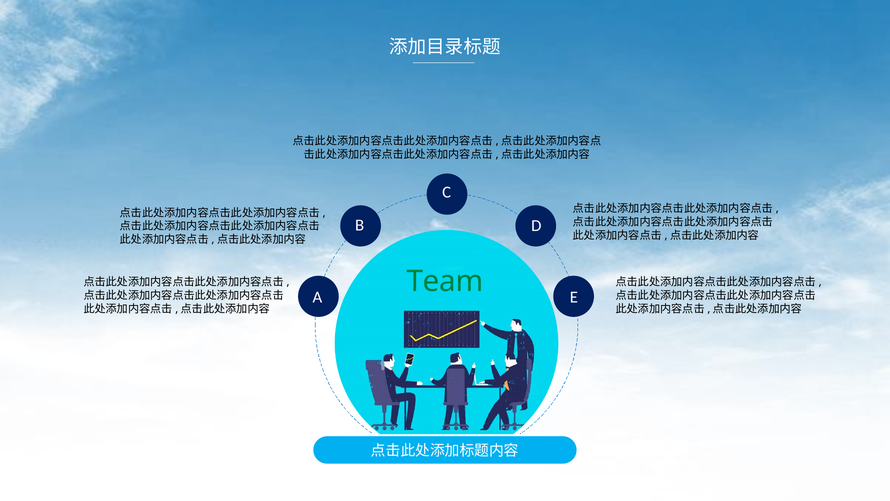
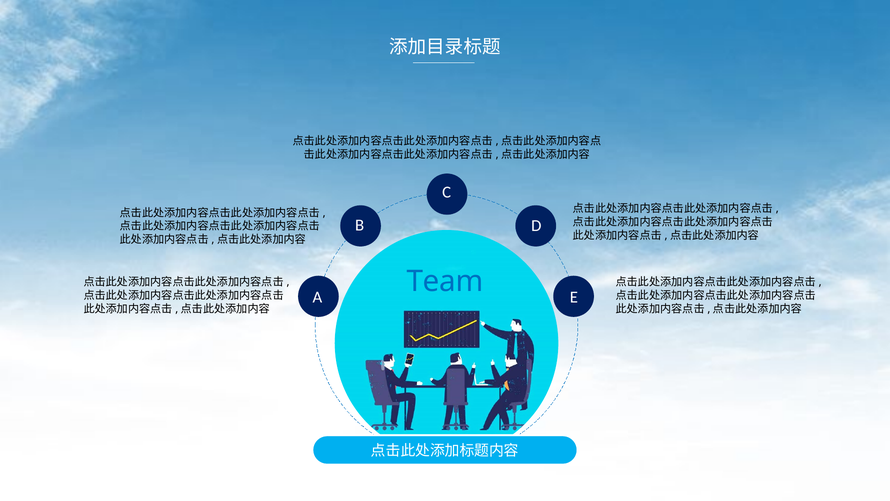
Team colour: green -> blue (445, 281)
